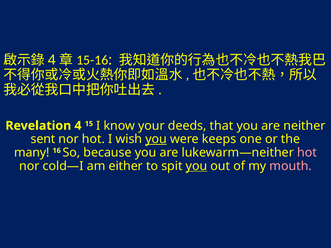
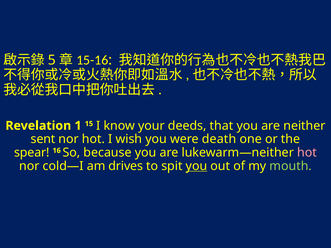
4: 4 -> 5 (52, 60)
Revelation 4: 4 -> 1 (78, 126)
you underline: present -> none (156, 139)
keeps: keeps -> death (219, 139)
many: many -> spear (32, 153)
either: either -> drives (126, 166)
mouth colour: pink -> light green (291, 166)
